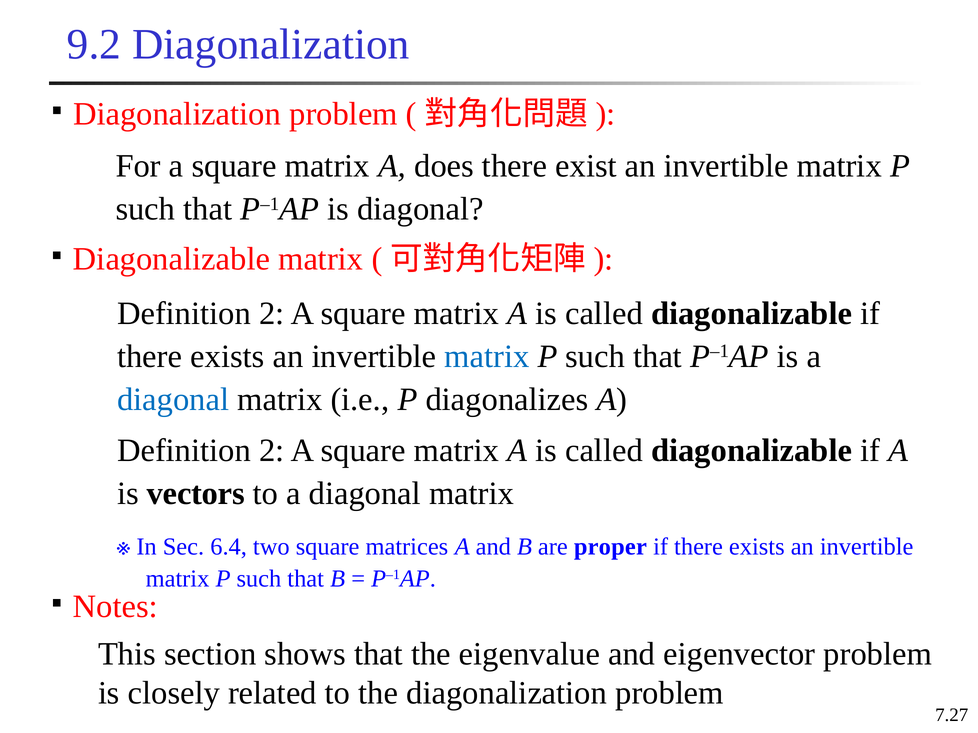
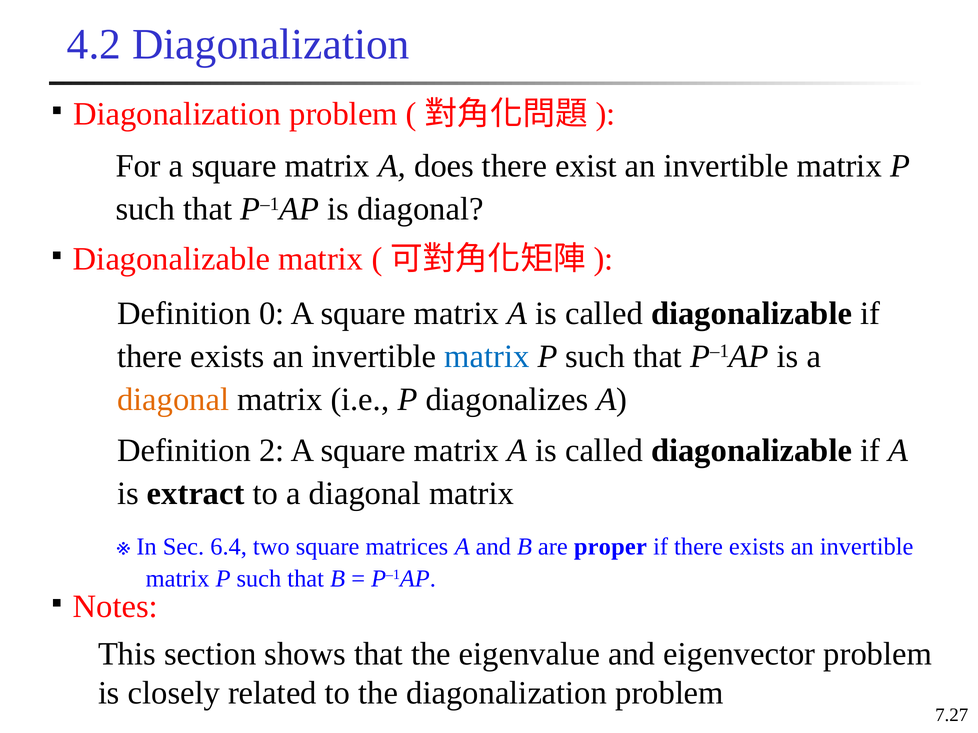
9.2: 9.2 -> 4.2 (94, 45)
2: 2 -> 0 (272, 314)
diagonal colour: blue -> orange (173, 400)
vectors: vectors -> extract (196, 494)
